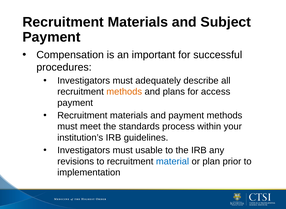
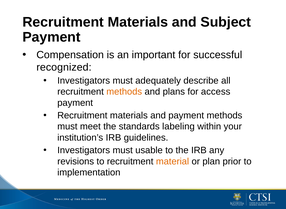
procedures: procedures -> recognized (64, 67)
process: process -> labeling (178, 127)
material colour: blue -> orange (173, 162)
